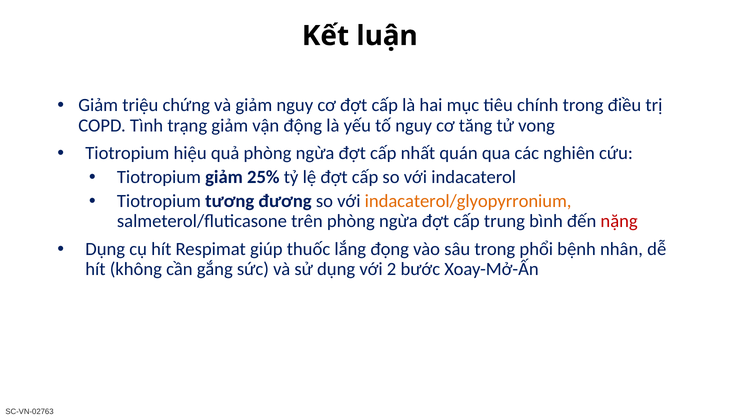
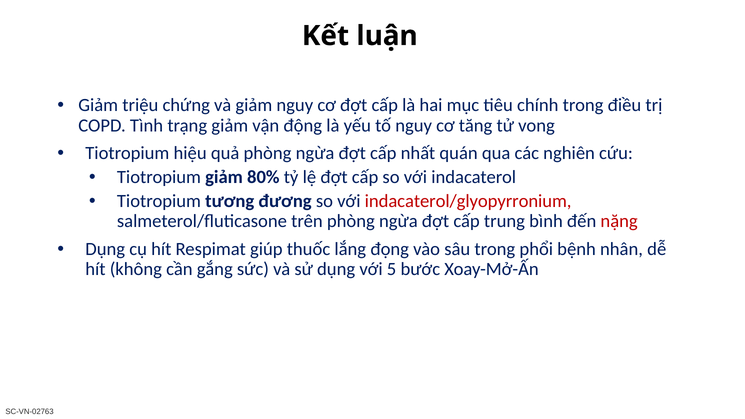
25%: 25% -> 80% (263, 177)
indacaterol/glyopyrronium colour: orange -> red (468, 201)
2: 2 -> 5 (392, 269)
